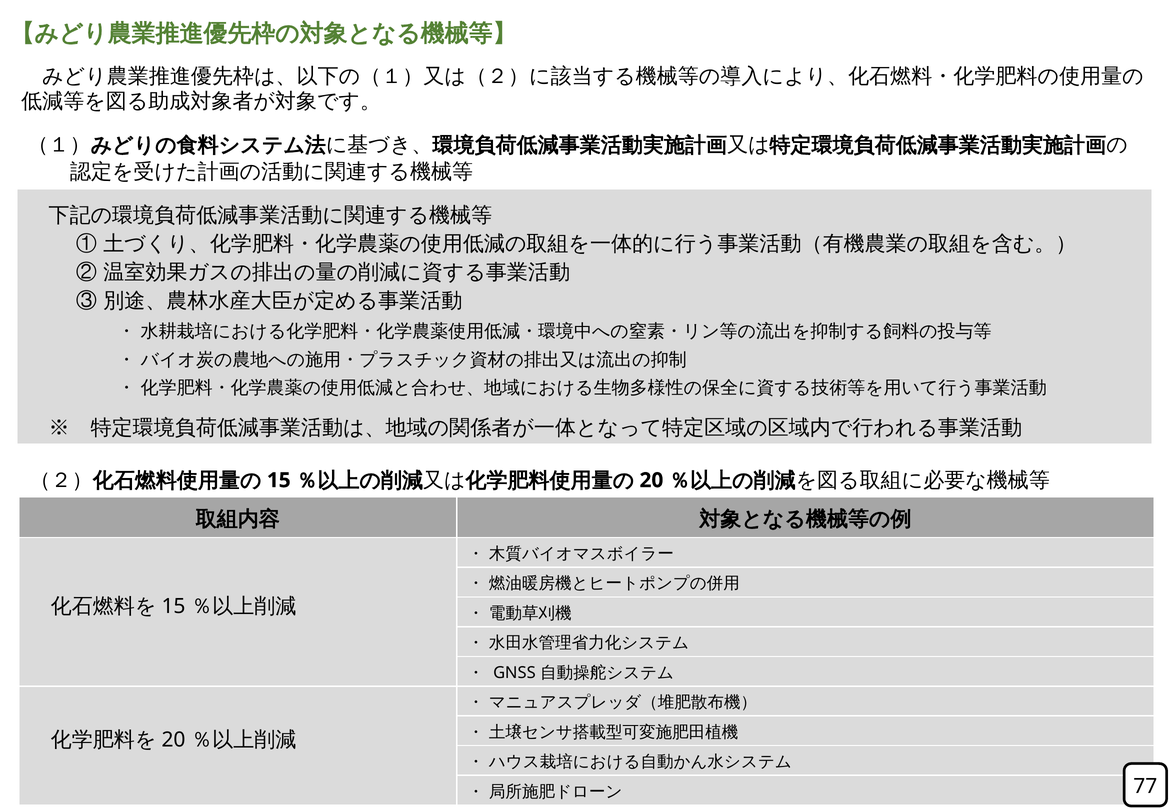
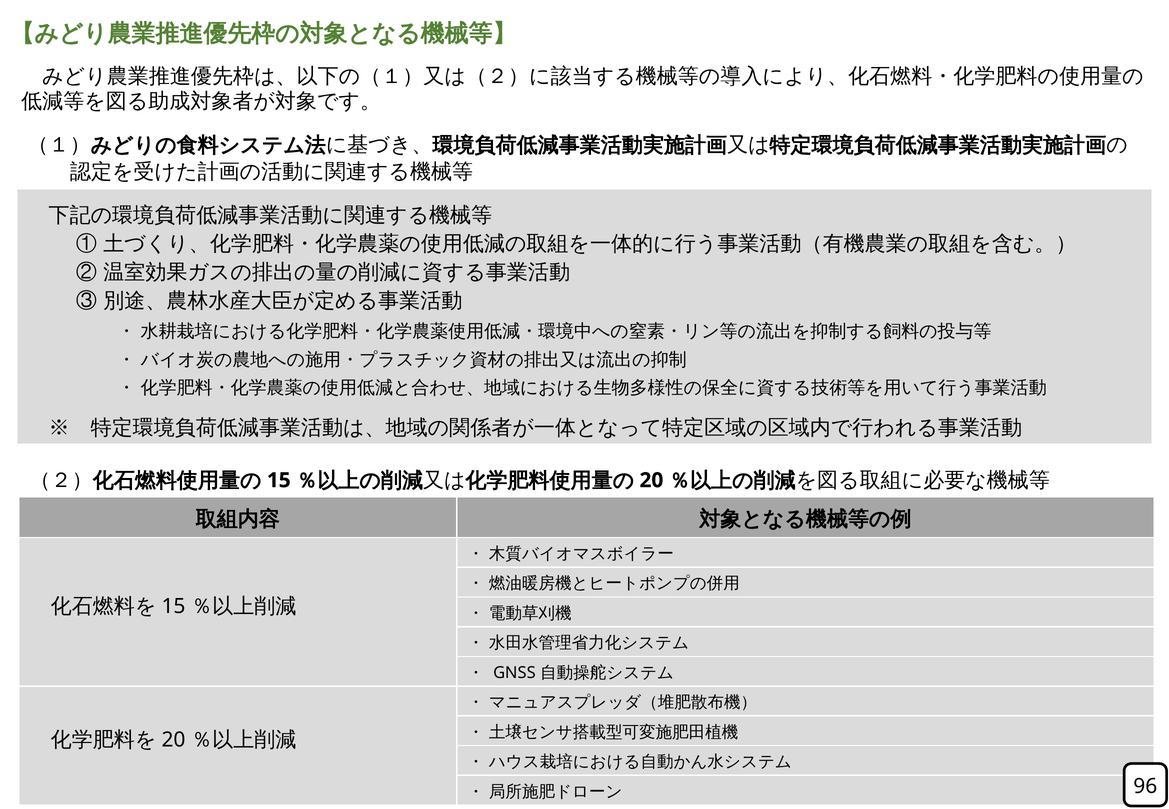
77: 77 -> 96 (1145, 787)
